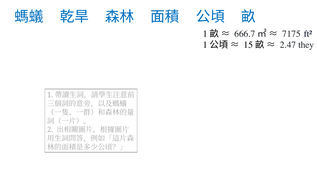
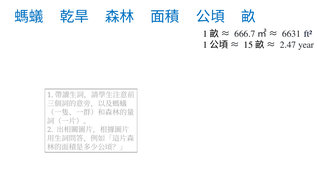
7175: 7175 -> 6631 (291, 34)
they: they -> year (306, 45)
